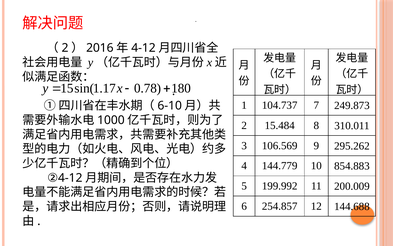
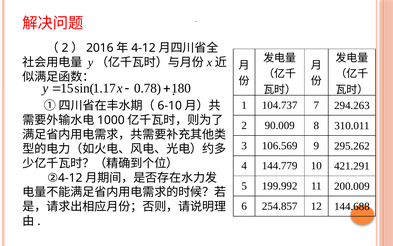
249.873: 249.873 -> 294.263 (352, 105)
15.484: 15.484 -> 90.009 (280, 125)
854.883: 854.883 -> 421.291 (352, 166)
